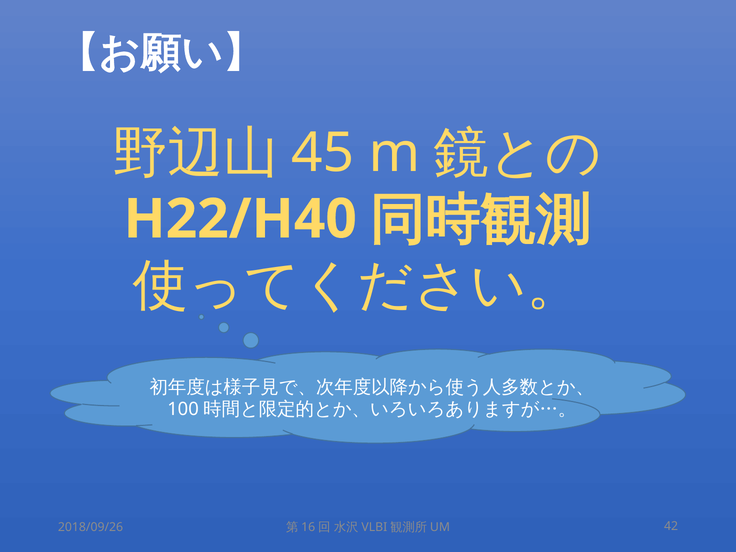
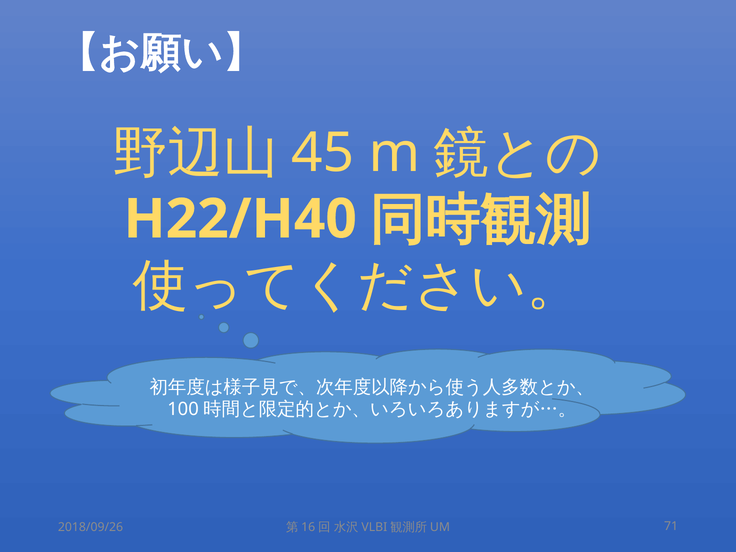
42: 42 -> 71 (671, 526)
